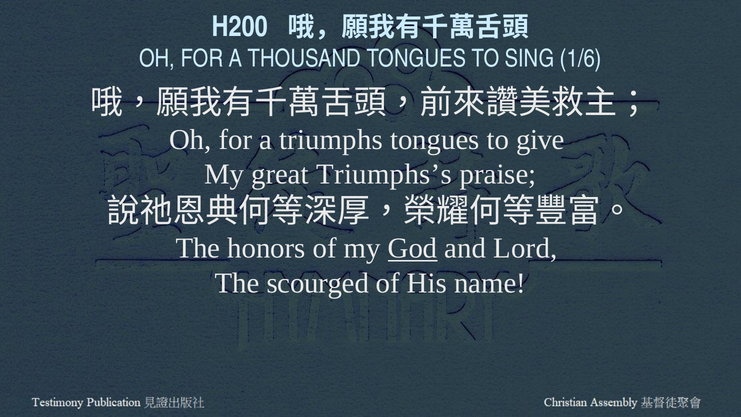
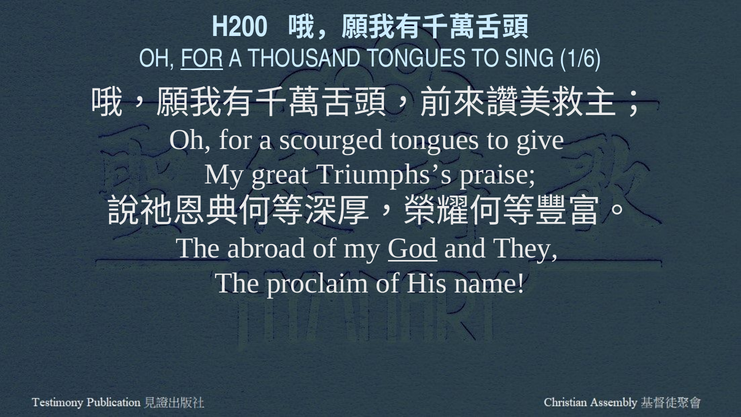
FOR underline: none -> present (202, 58)
triumphs: triumphs -> scourged (331, 140)
honors: honors -> abroad (266, 248)
Lord: Lord -> They (526, 248)
scourged: scourged -> proclaim (318, 283)
